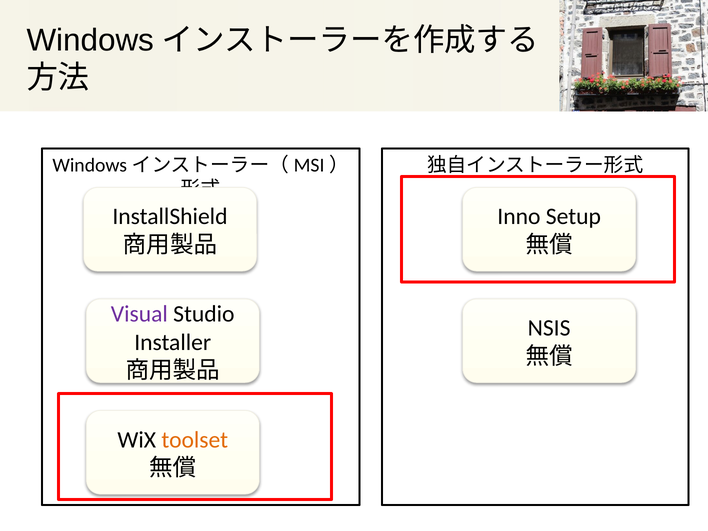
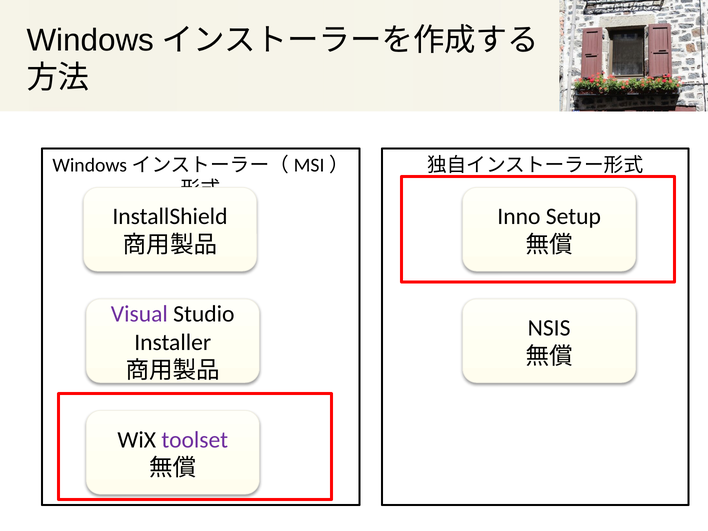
toolset colour: orange -> purple (195, 440)
